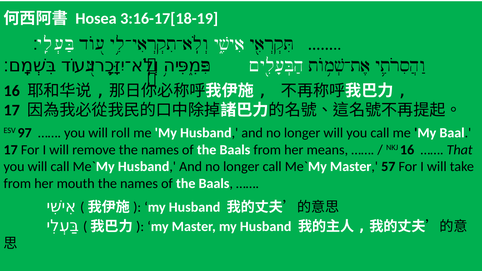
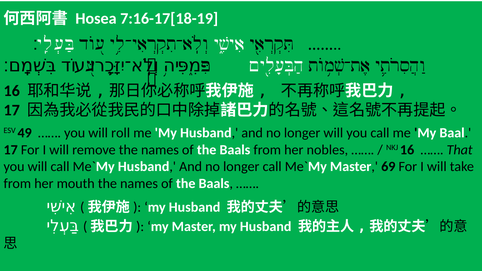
3:16-17[18-19: 3:16-17[18-19 -> 7:16-17[18-19 (169, 19)
97: 97 -> 49 (25, 133)
means: means -> nobles (327, 150)
57: 57 -> 69 (388, 167)
